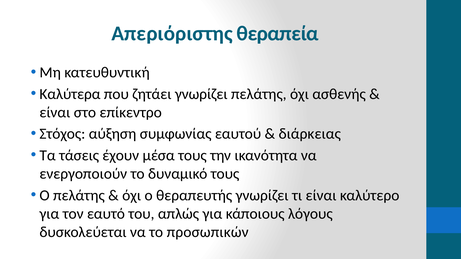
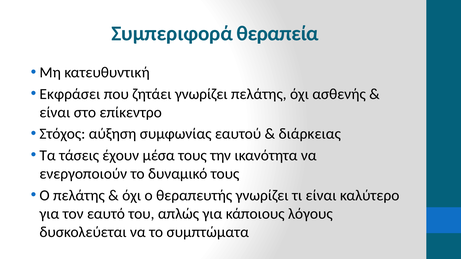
Απεριόριστης: Απεριόριστης -> Συμπεριφορά (172, 33)
Καλύτερα: Καλύτερα -> Εκφράσει (70, 94)
προσωπικών: προσωπικών -> συμπτώματα (208, 232)
